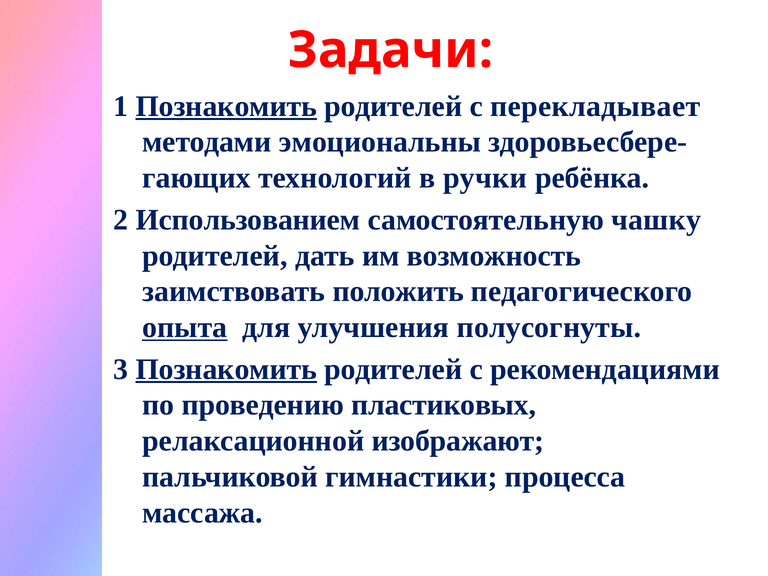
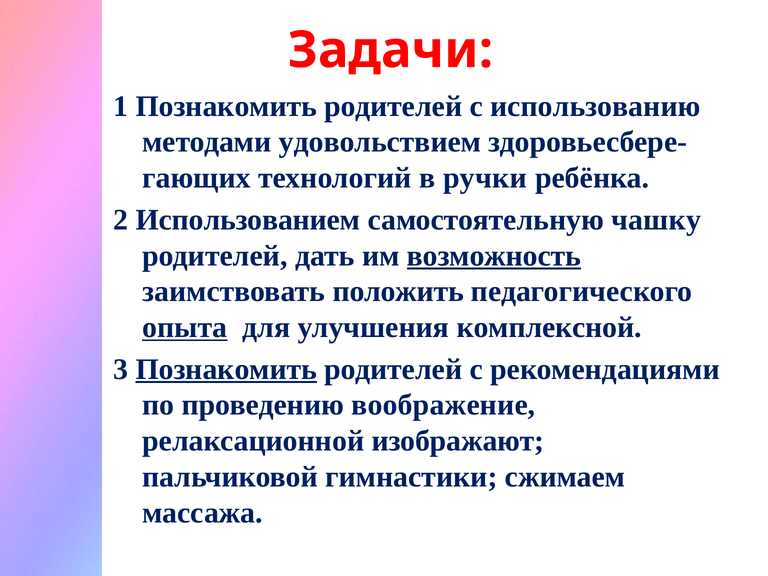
Познакомить underline: present -> none (226, 106)
перекладывает: перекладывает -> использованию (595, 106)
эмоциональны: эмоциональны -> удовольствием (380, 142)
возможность underline: none -> present (494, 256)
полусогнуты: полусогнуты -> комплексной (549, 327)
пластиковых: пластиковых -> воображение (443, 405)
процесса: процесса -> сжимаем (565, 477)
